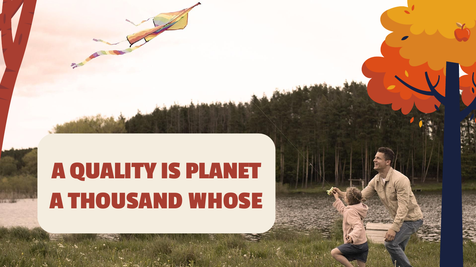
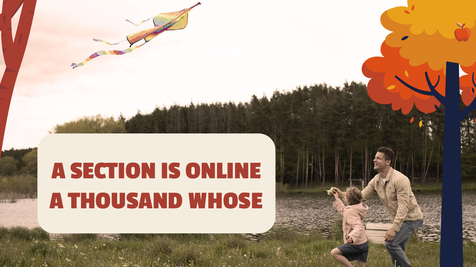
QUALITY: QUALITY -> SECTION (113, 171)
PLANET: PLANET -> ONLINE (223, 171)
